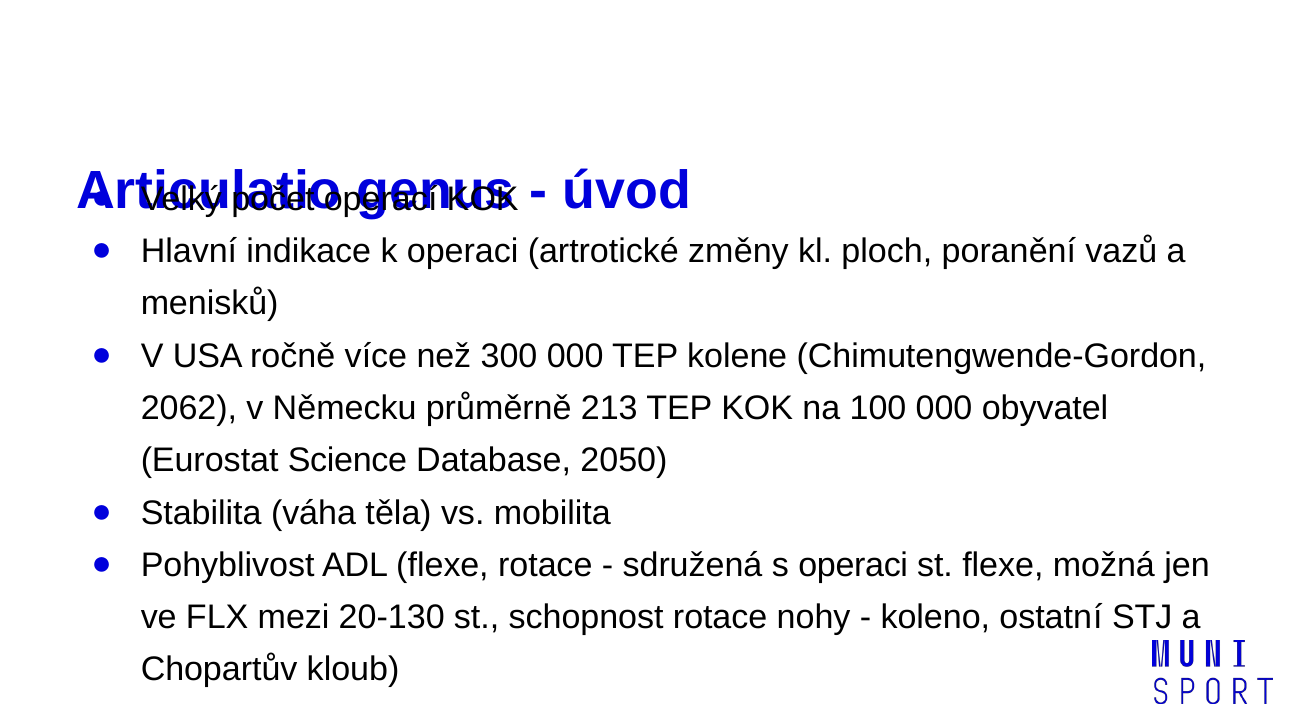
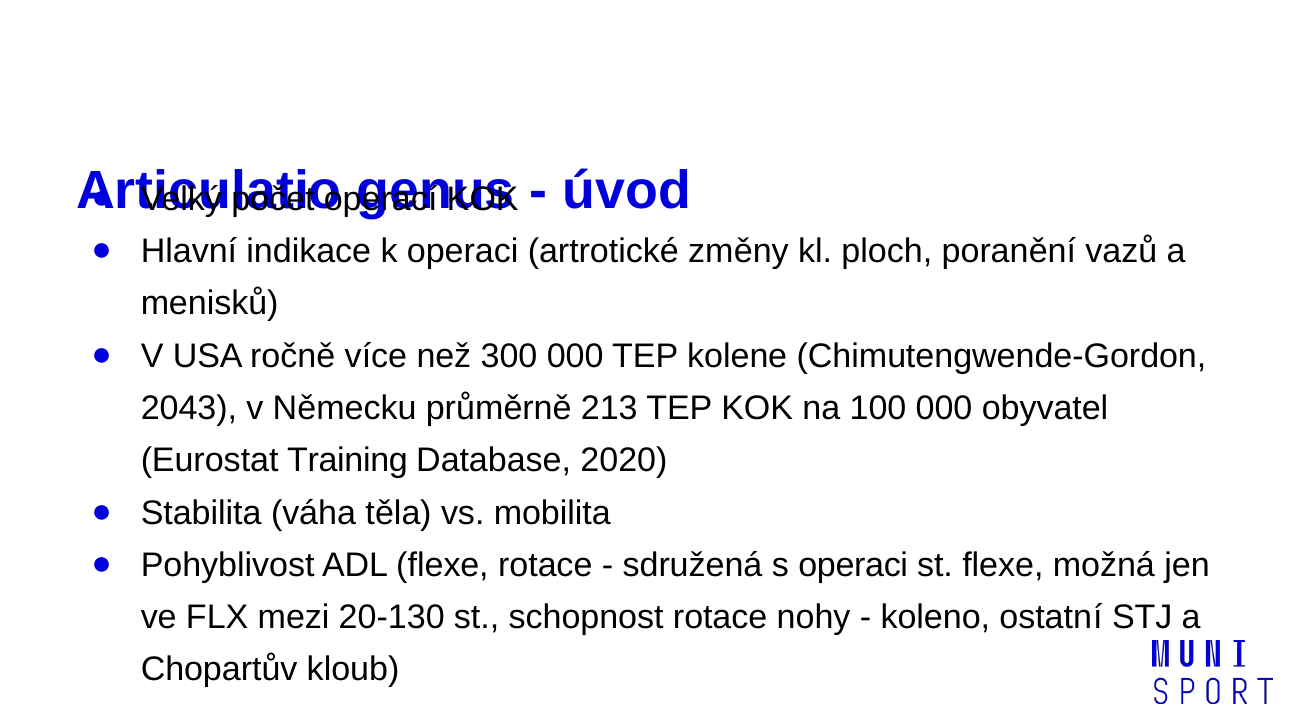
2062: 2062 -> 2043 (189, 408)
Science: Science -> Training (348, 461)
2050: 2050 -> 2020 (624, 461)
